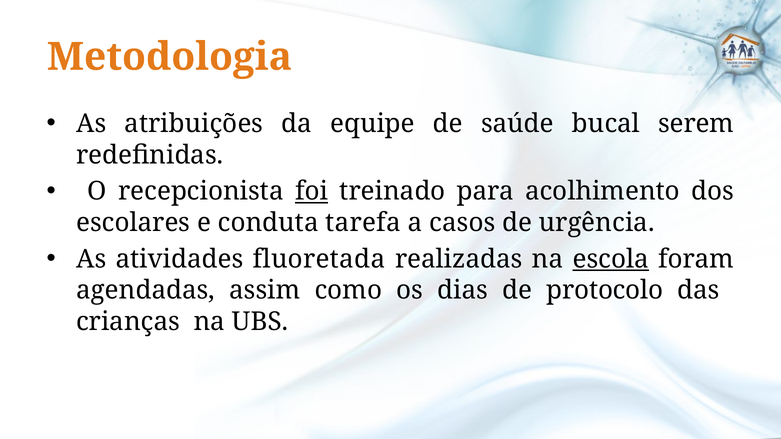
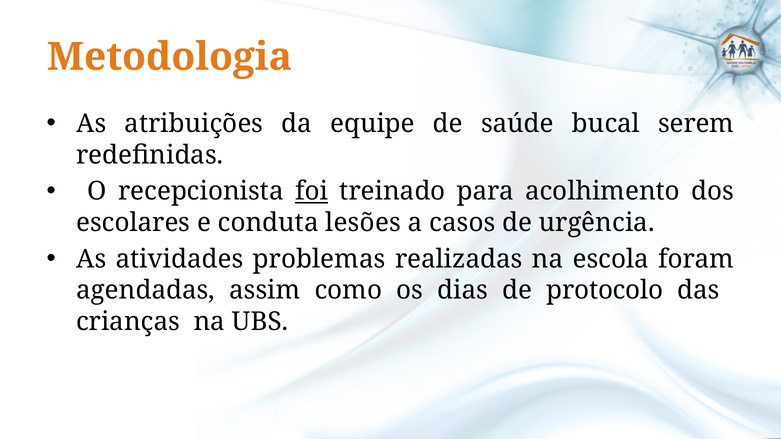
tarefa: tarefa -> lesões (363, 223)
fluoretada: fluoretada -> problemas (319, 259)
escola underline: present -> none (611, 259)
